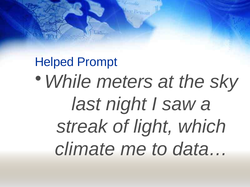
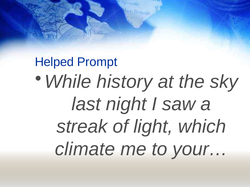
meters: meters -> history (125, 82)
data…: data… -> your… (200, 149)
